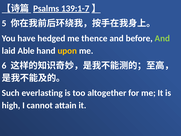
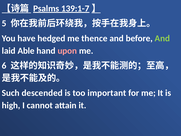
upon colour: yellow -> pink (67, 51)
everlasting: everlasting -> descended (42, 93)
altogether: altogether -> important (107, 93)
